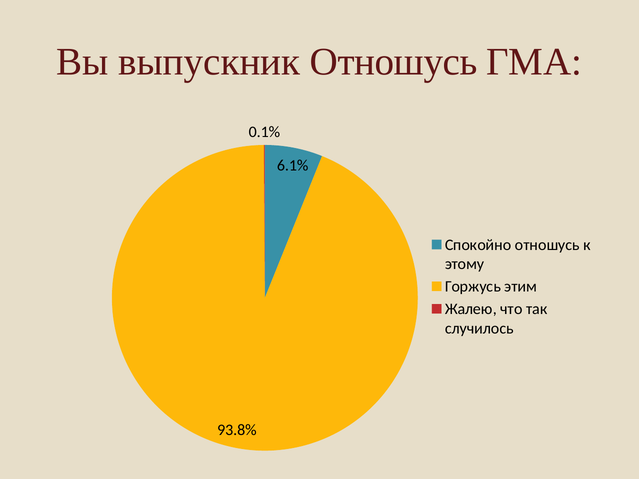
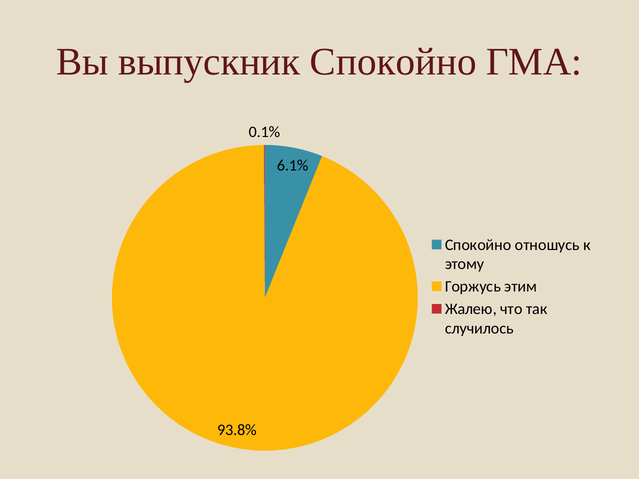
выпускник Отношусь: Отношусь -> Спокойно (393, 62)
